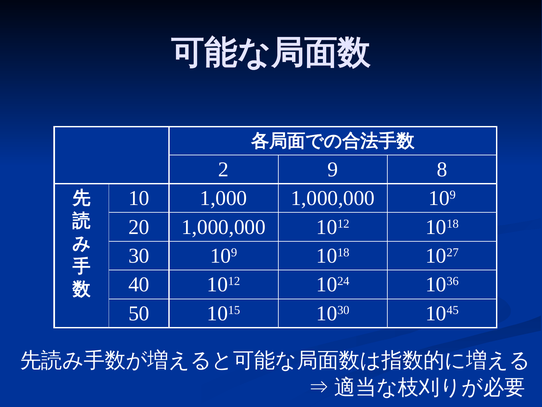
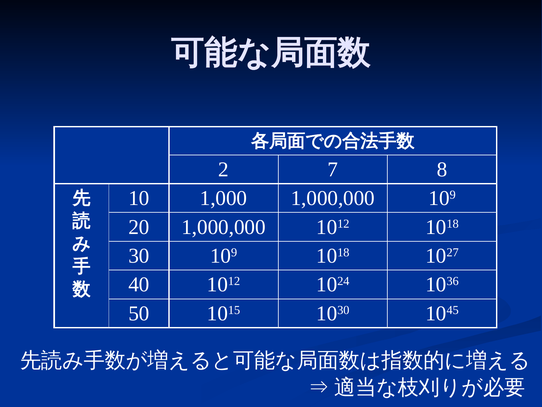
9: 9 -> 7 (333, 169)
